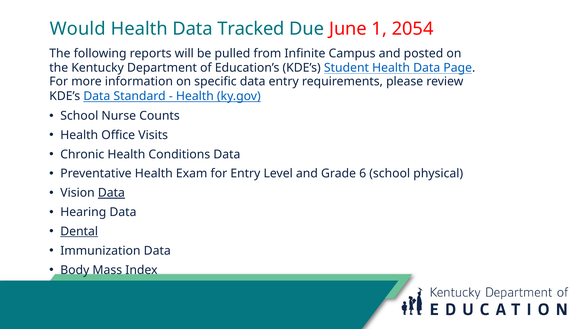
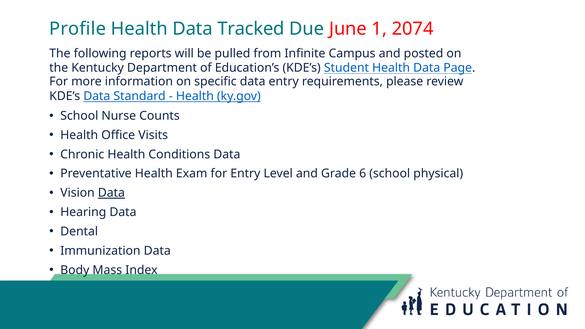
Would: Would -> Profile (78, 29)
2054: 2054 -> 2074 (413, 29)
Dental underline: present -> none (79, 231)
